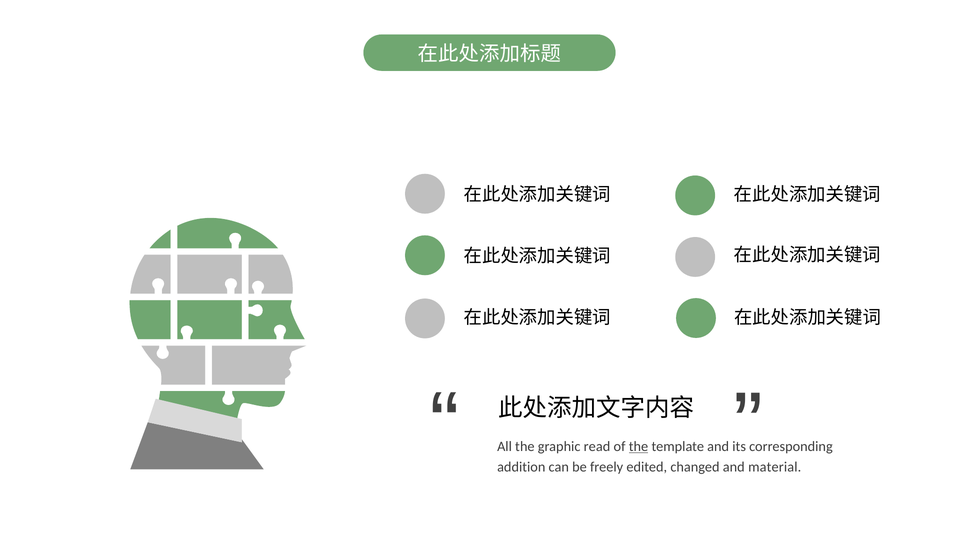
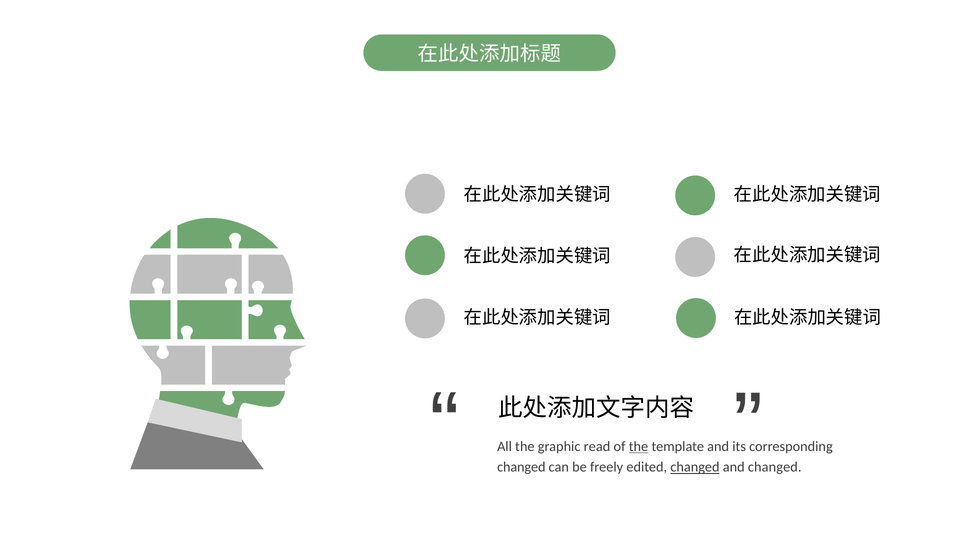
addition: addition -> changed (521, 467)
changed underline: none -> present (695, 467)
material: material -> changed (775, 467)
